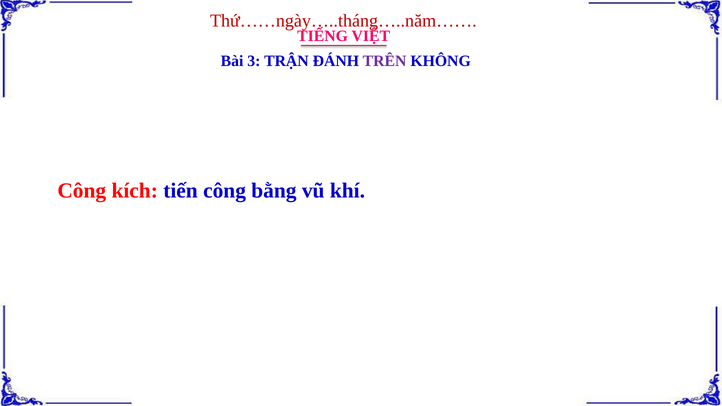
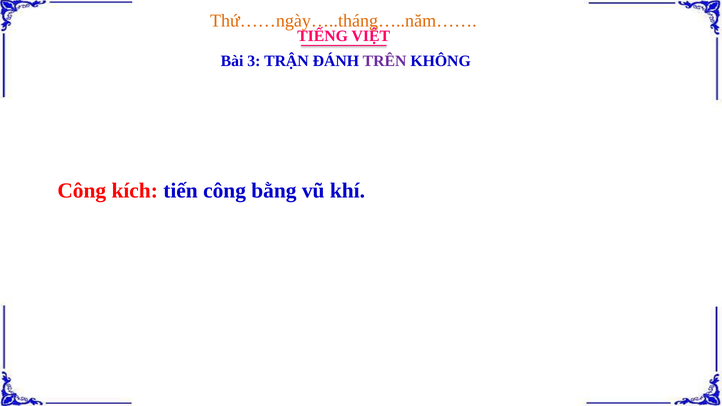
Thứ……ngày…..tháng…..năm…… colour: red -> orange (343, 21)
